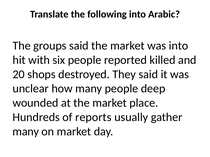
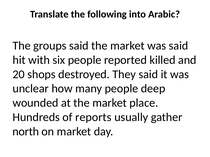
was into: into -> said (179, 46)
many: many -> north (26, 132)
